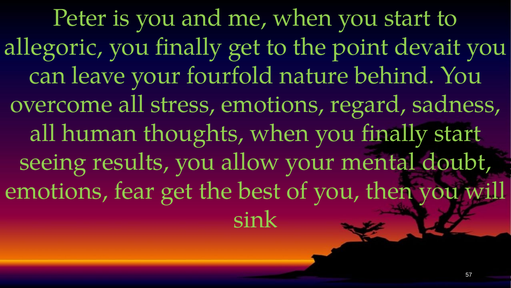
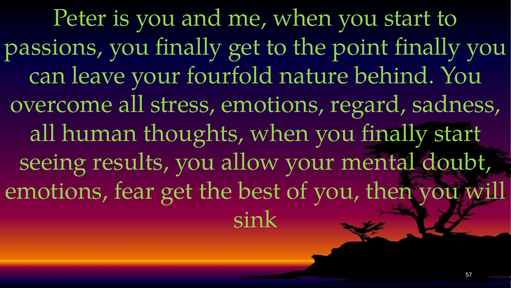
allegoric: allegoric -> passions (54, 47)
point devait: devait -> finally (428, 47)
